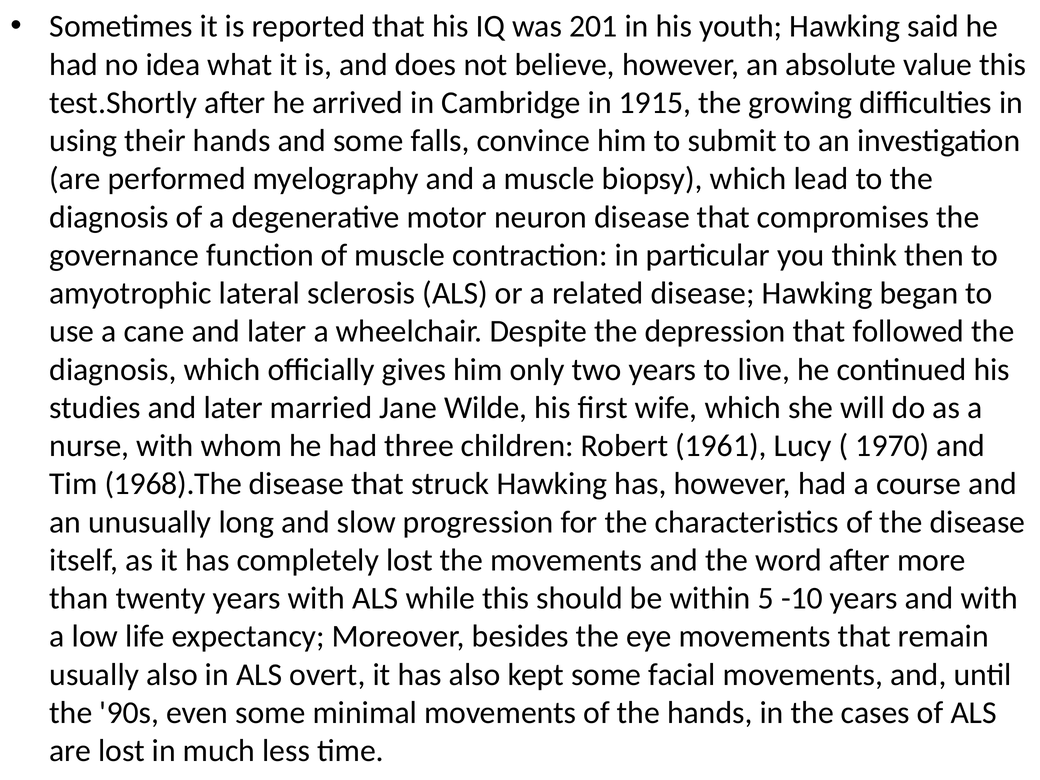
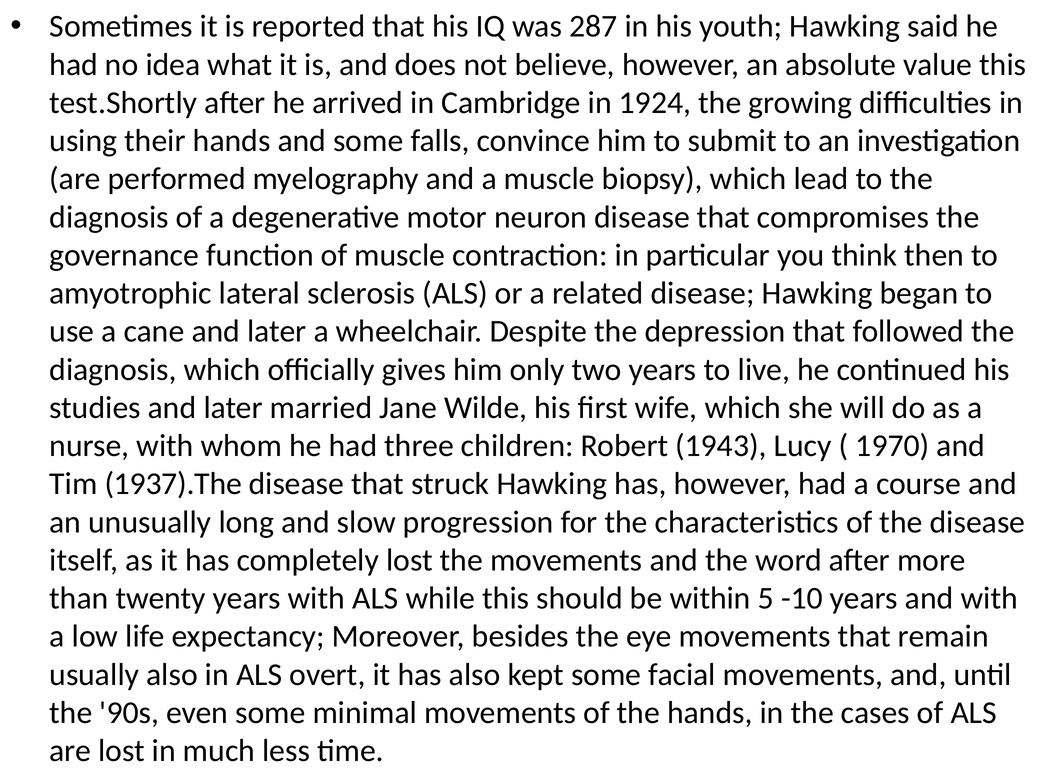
201: 201 -> 287 (593, 26)
1915: 1915 -> 1924 (655, 103)
1961: 1961 -> 1943 (721, 446)
1968).The: 1968).The -> 1937).The (173, 484)
